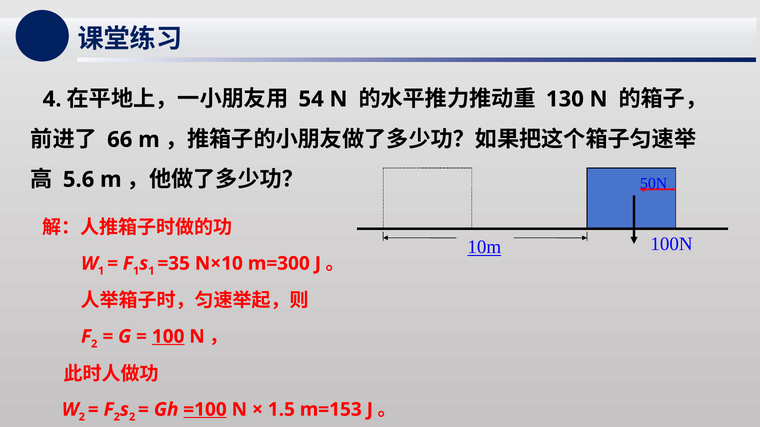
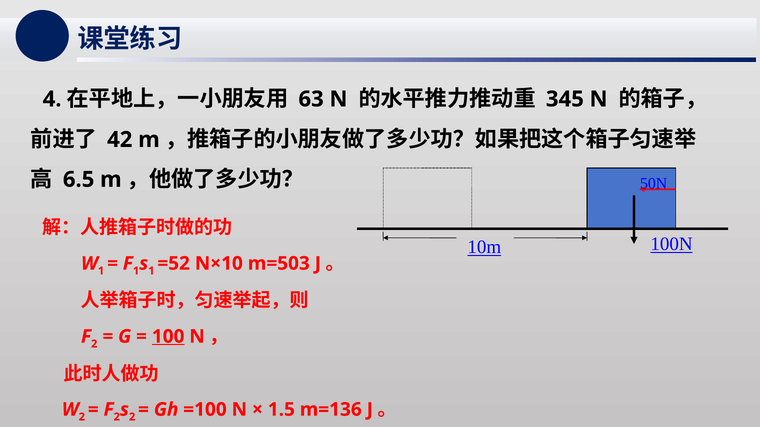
54: 54 -> 63 (311, 99)
130: 130 -> 345 (565, 99)
66: 66 -> 42 (120, 140)
5.6: 5.6 -> 6.5 (79, 180)
100N underline: none -> present (672, 244)
=35: =35 -> =52 (174, 264)
m=300: m=300 -> m=503 (279, 264)
=100 underline: present -> none (205, 410)
m=153: m=153 -> m=136 (331, 410)
